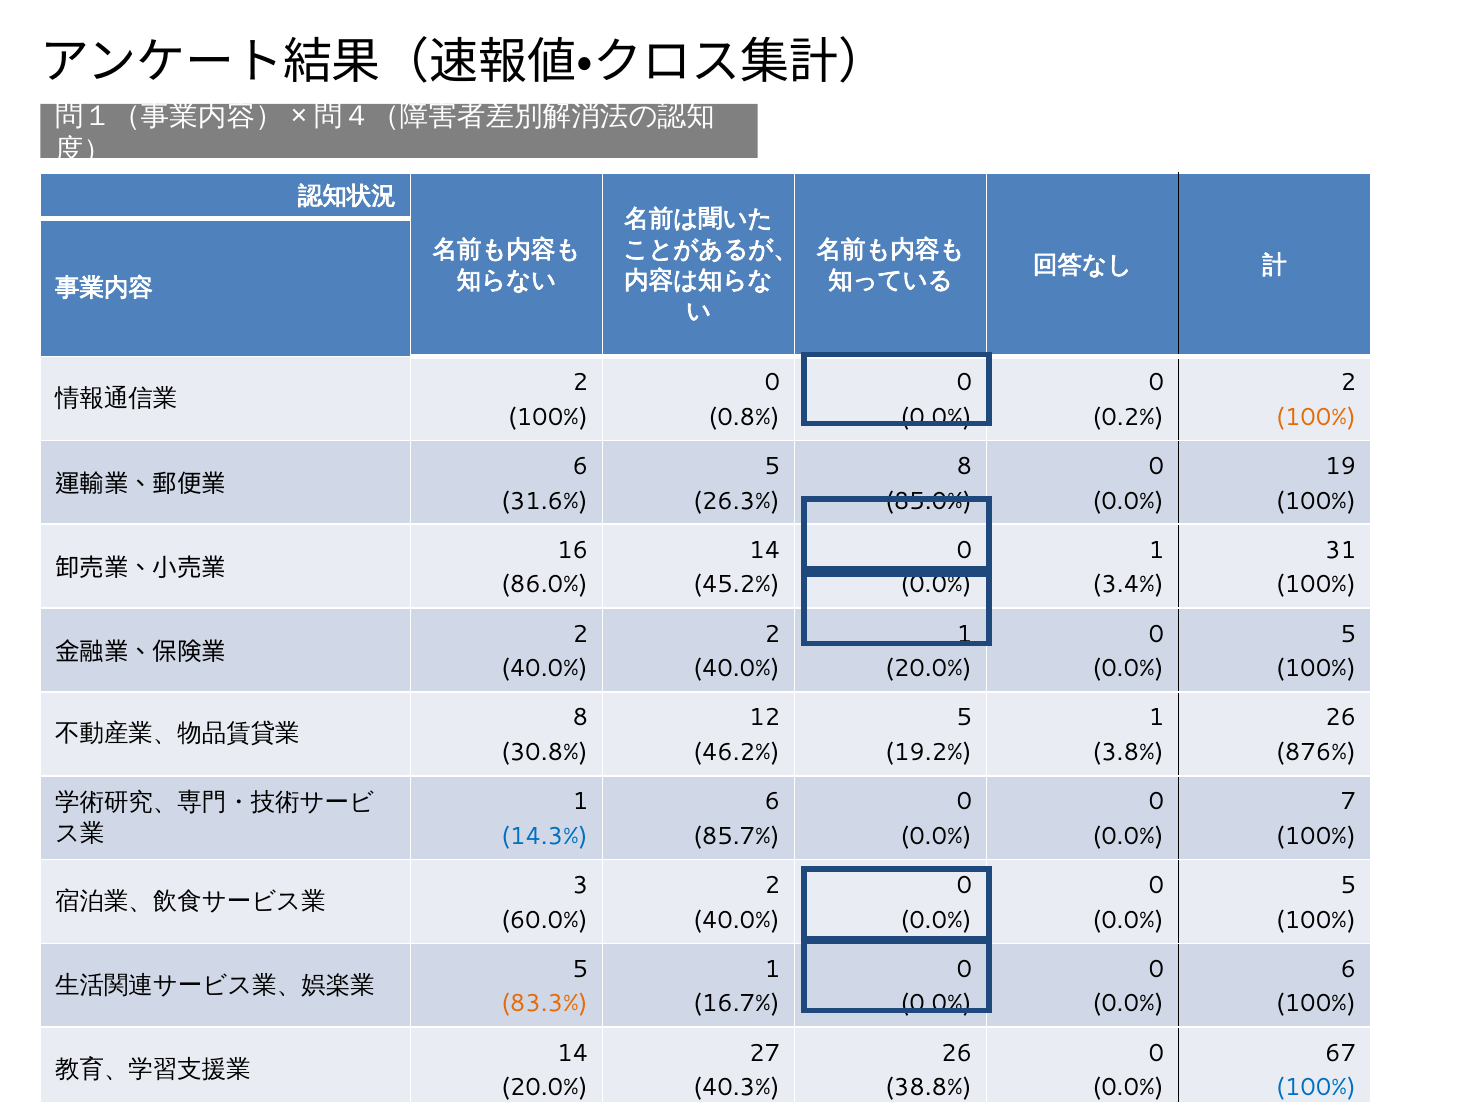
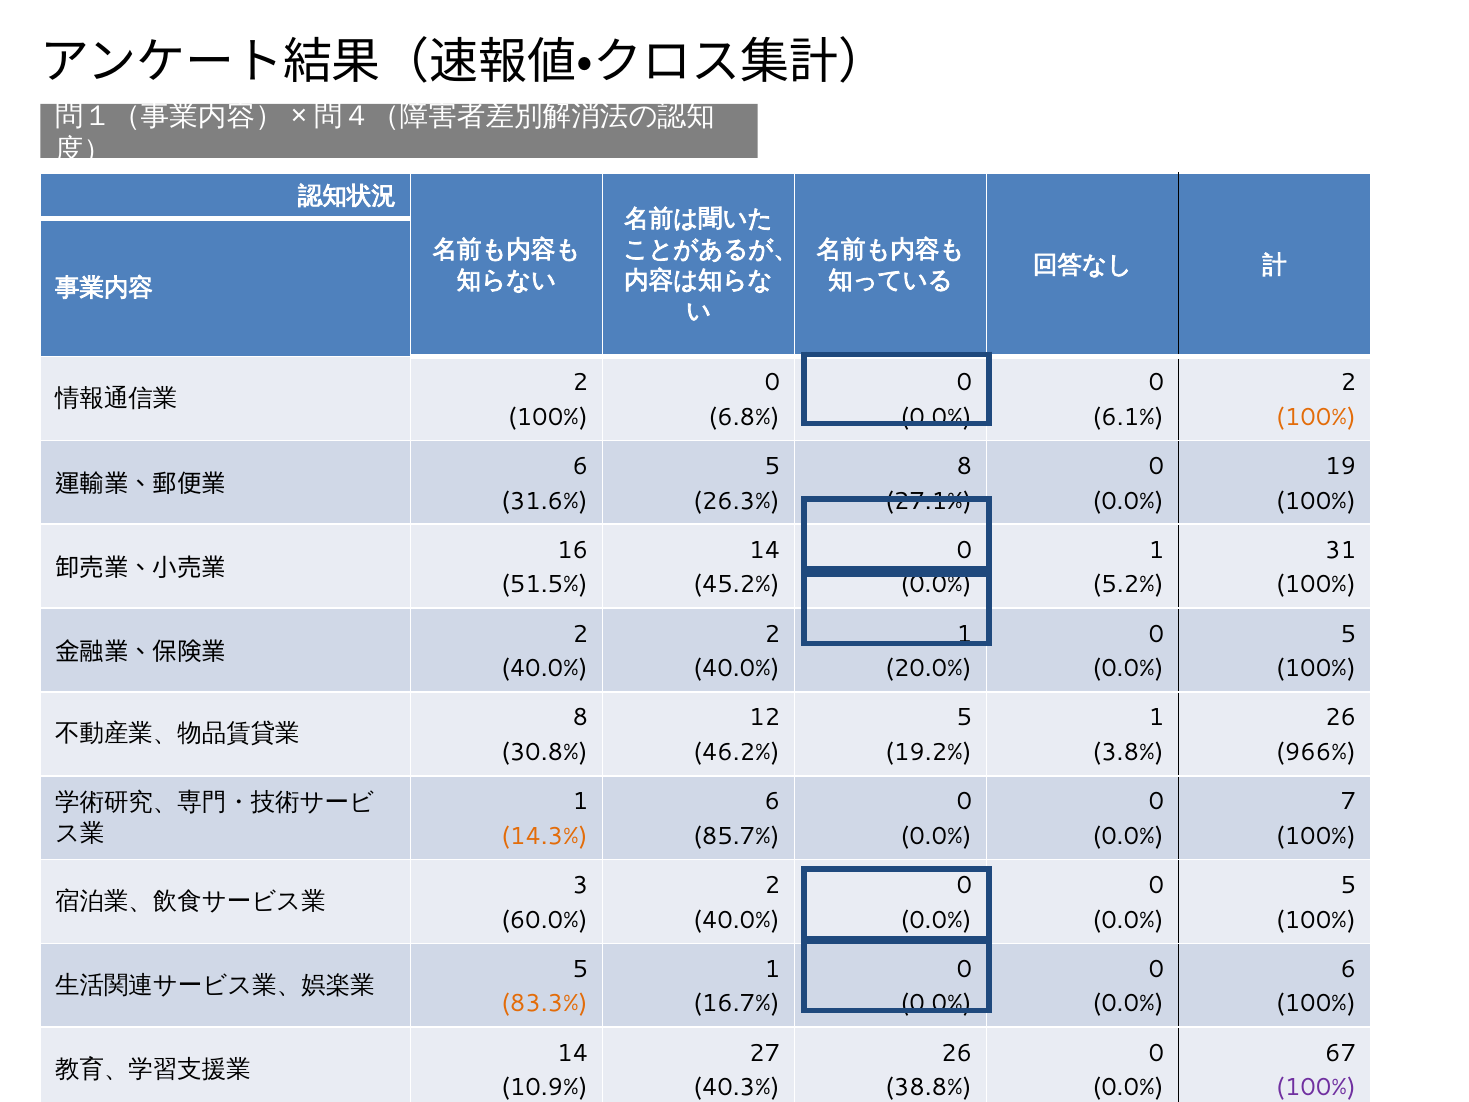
0.8%: 0.8% -> 6.8% (744, 417)
0.2%: 0.2% -> 6.1% (1128, 417)
85.0%: 85.0% -> 27.1% (928, 501)
86.0%: 86.0% -> 51.5% (544, 585)
3.4%: 3.4% -> 5.2% (1128, 585)
876%: 876% -> 966% (1316, 752)
14.3% colour: blue -> orange (544, 836)
20.0%: 20.0% -> 10.9% (544, 1087)
100% colour: blue -> purple (1316, 1087)
